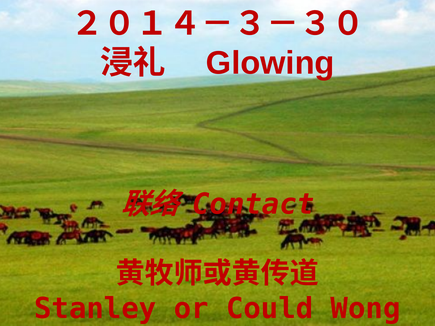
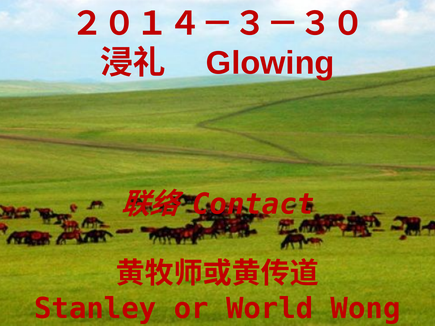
Could: Could -> World (270, 309)
